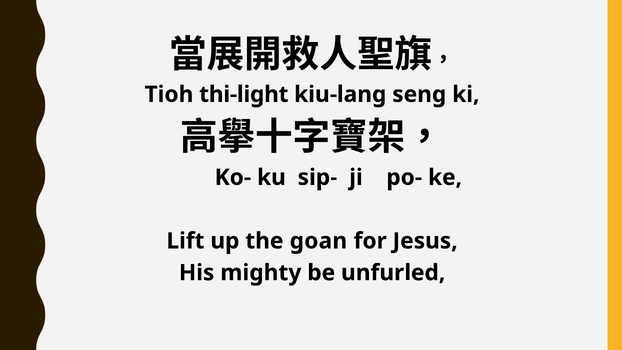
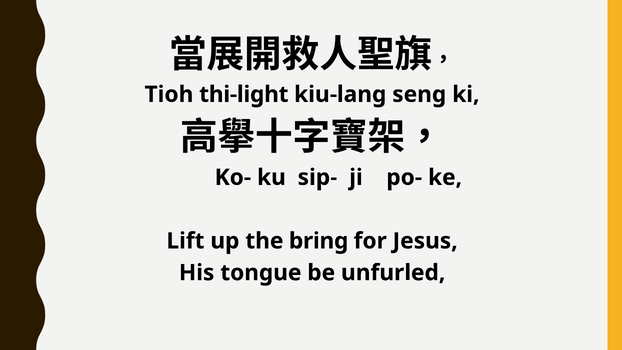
goan: goan -> bring (319, 241)
mighty: mighty -> tongue (261, 273)
